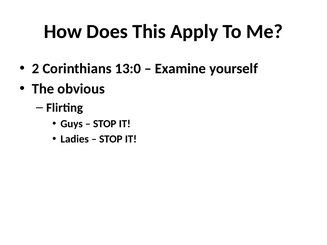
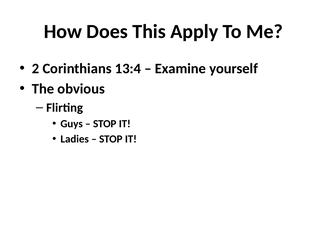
13:0: 13:0 -> 13:4 (128, 69)
